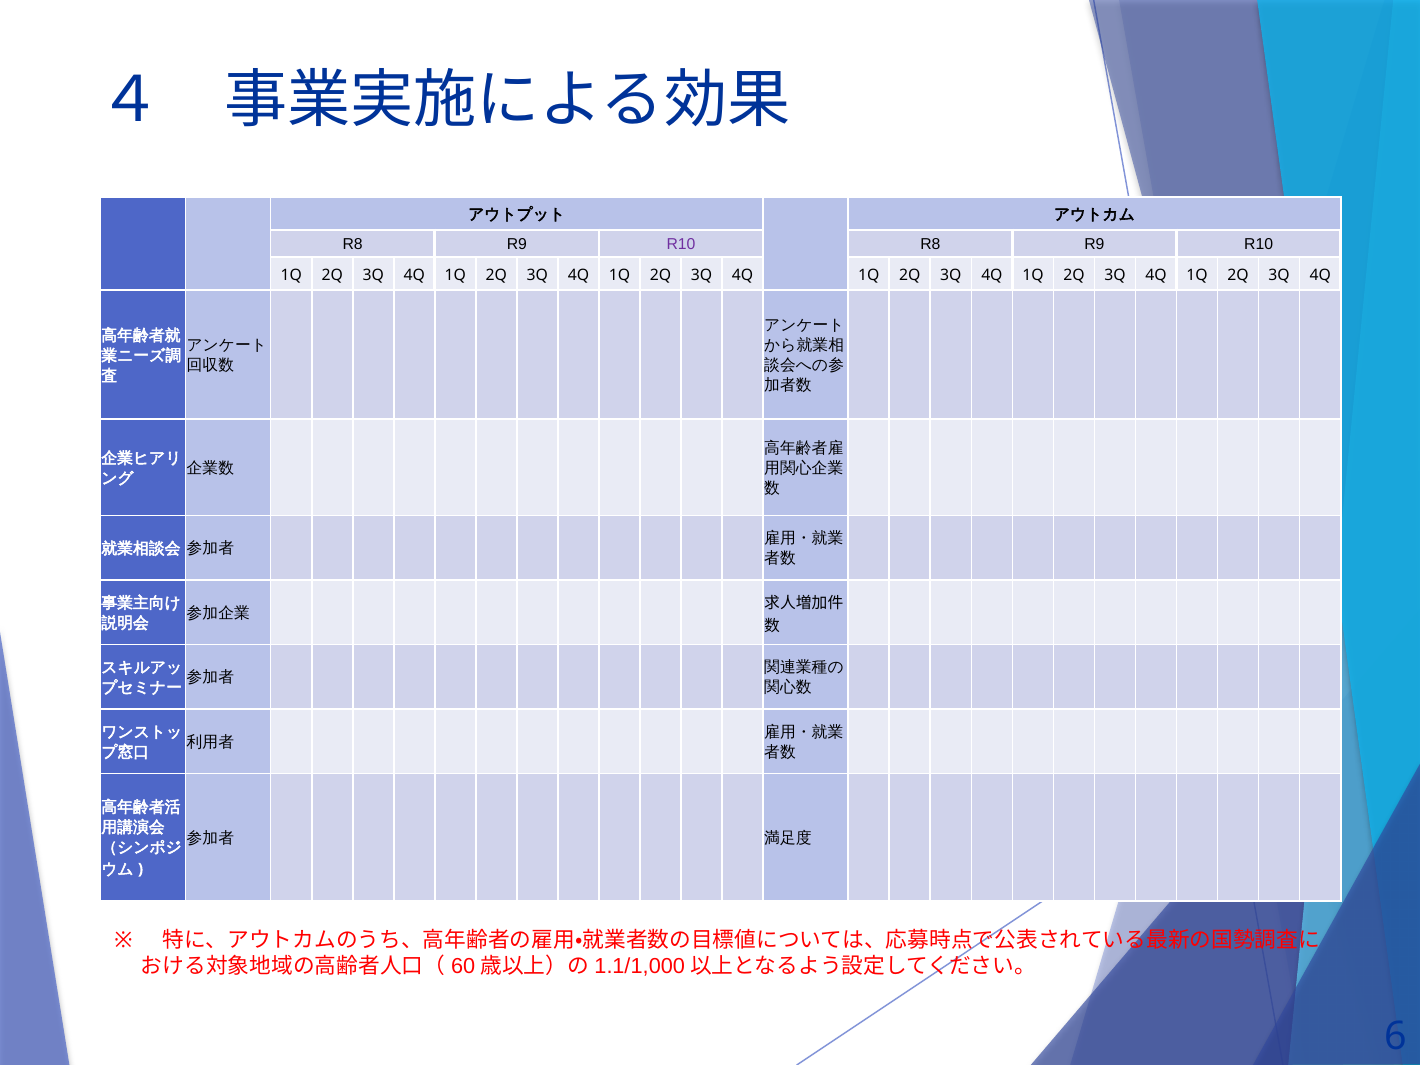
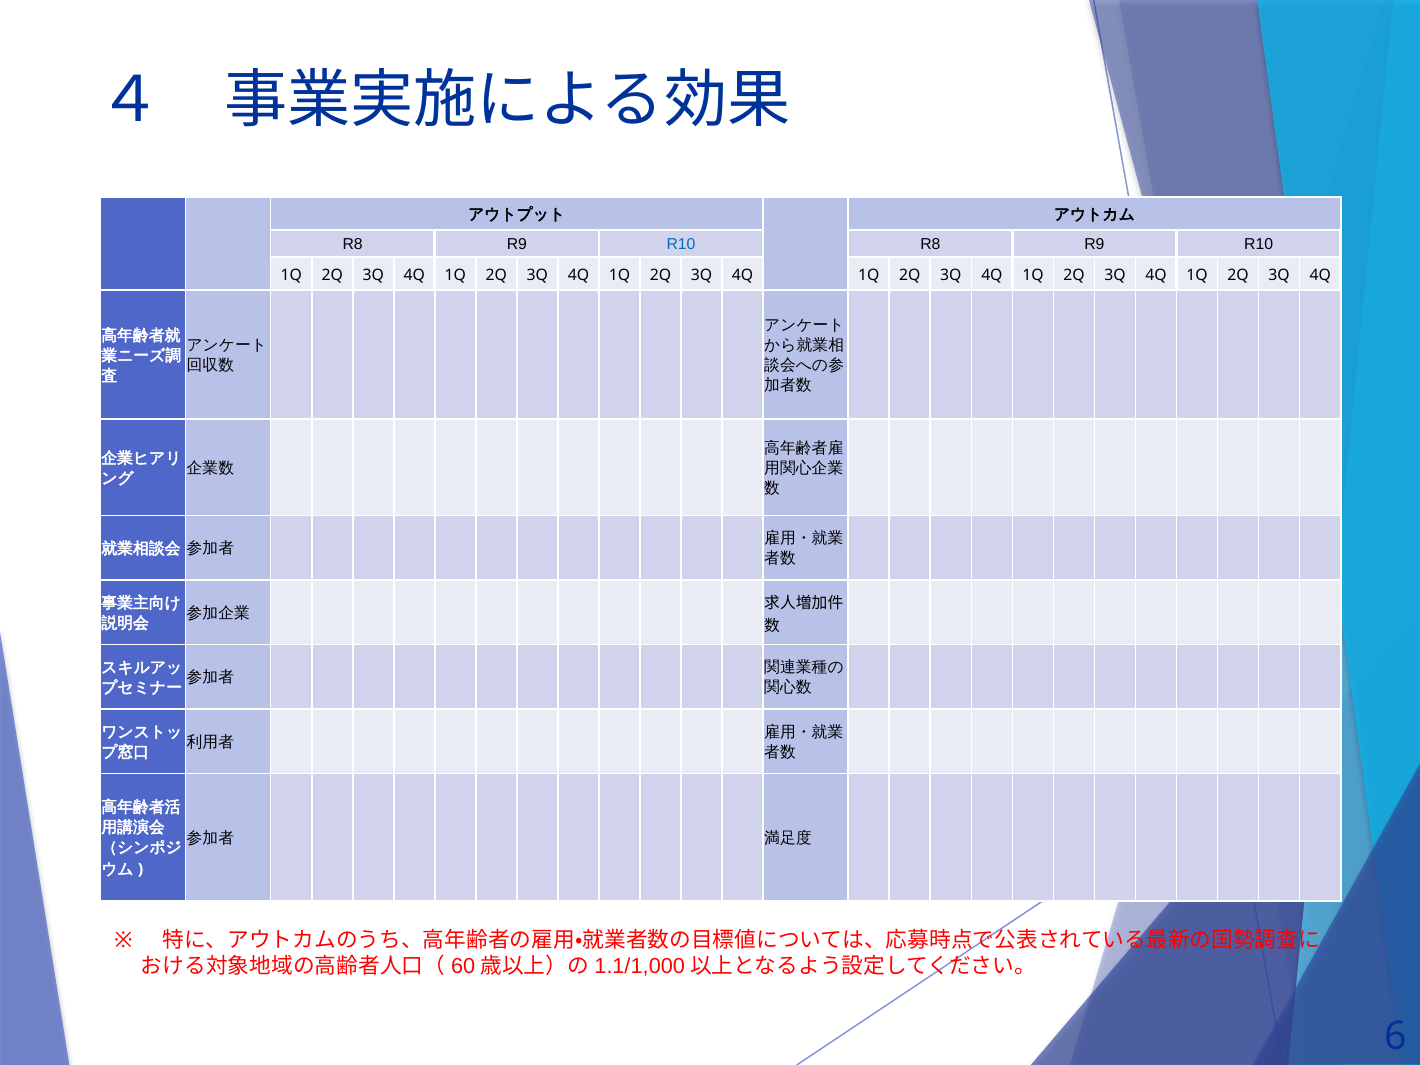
R10 colour: purple -> blue (681, 245)
